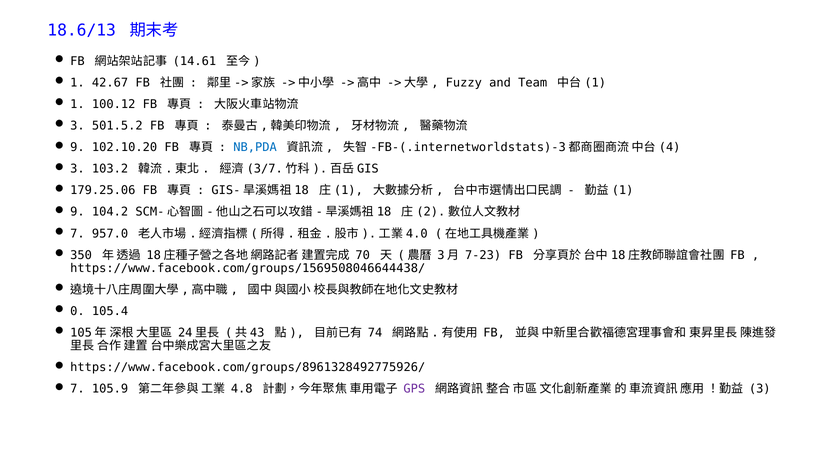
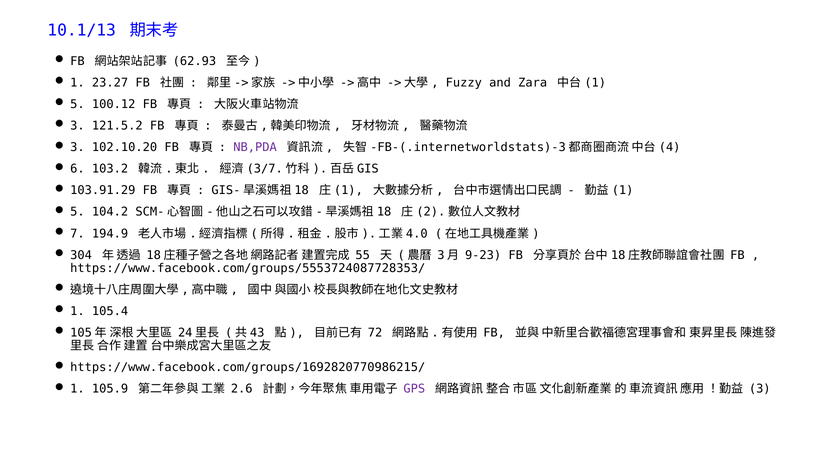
18.6/13: 18.6/13 -> 10.1/13 (82, 30)
14.61: 14.61 -> 62.93 (194, 61)
42.67: 42.67 -> 23.27 (110, 83)
Team: Team -> Zara (533, 83)
1: 1 -> 5 (77, 104)
501.5.2: 501.5.2 -> 121.5.2 (117, 126)
9: 9 -> 3 (77, 148)
NB,PDA colour: blue -> purple (255, 148)
3: 3 -> 6 (77, 169)
179.25.06: 179.25.06 -> 103.91.29 (103, 191)
9: 9 -> 5 (77, 212)
957.0: 957.0 -> 194.9 (110, 234)
350: 350 -> 304 (81, 255)
70: 70 -> 55 (363, 255)
7-23: 7-23 -> 9-23 (483, 255)
https://www.facebook.com/groups/1569508046644438/: https://www.facebook.com/groups/1569508046644438/ -> https://www.facebook.com/groups/5553724087728353/ (248, 268)
0: 0 -> 1 (77, 312)
74: 74 -> 72 (375, 333)
https://www.facebook.com/groups/8961328492775926/: https://www.facebook.com/groups/8961328492775926/ -> https://www.facebook.com/groups/1692820770986215/ (248, 368)
7: 7 -> 1 (77, 389)
4.8: 4.8 -> 2.6 (242, 389)
